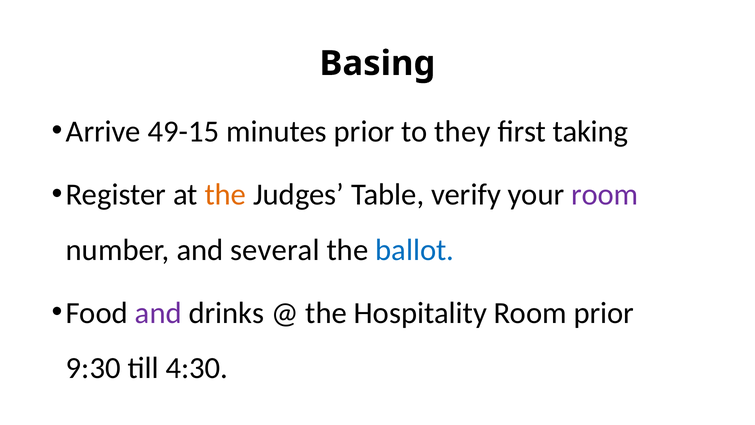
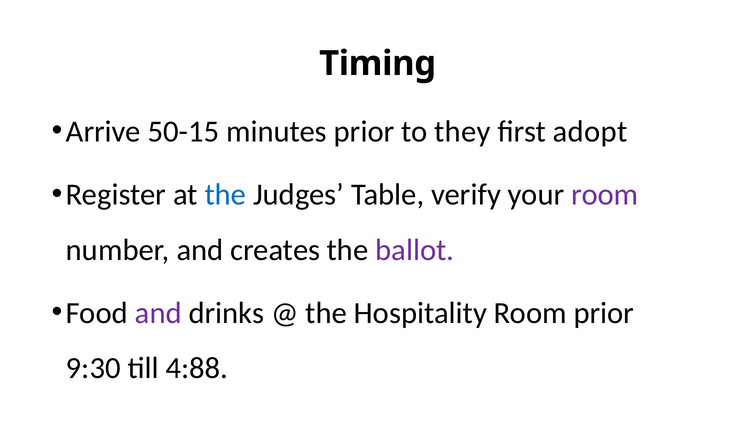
Basing: Basing -> Timing (378, 63)
49-15: 49-15 -> 50-15 (183, 132)
taking: taking -> adopt (590, 132)
the colour: orange -> blue (225, 195)
several: several -> creates (275, 250)
ballot colour: blue -> purple (415, 250)
4:30: 4:30 -> 4:88 (197, 368)
